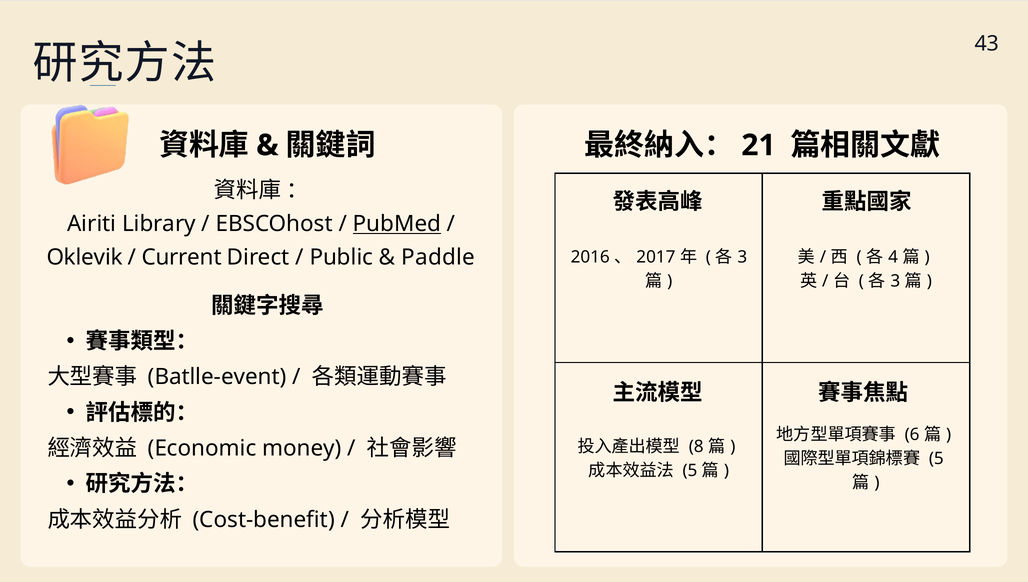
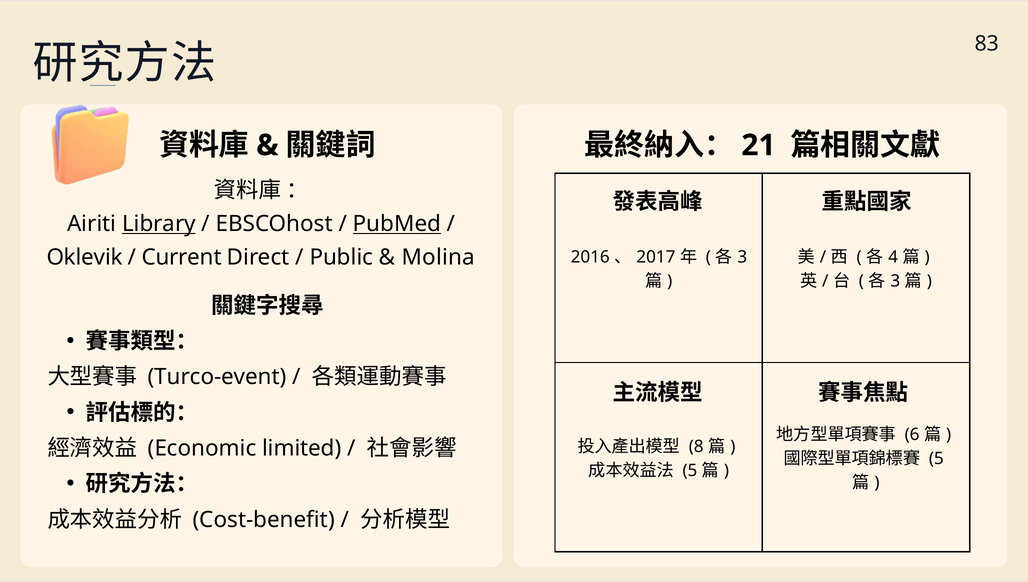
43: 43 -> 83 (987, 43)
Library underline: none -> present (159, 224)
Paddle: Paddle -> Molina (438, 258)
Batlle-event: Batlle-event -> Turco-event (217, 377)
money: money -> limited (302, 449)
